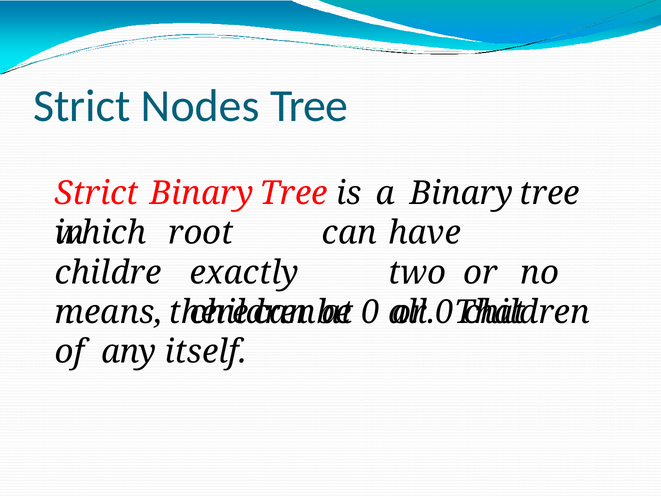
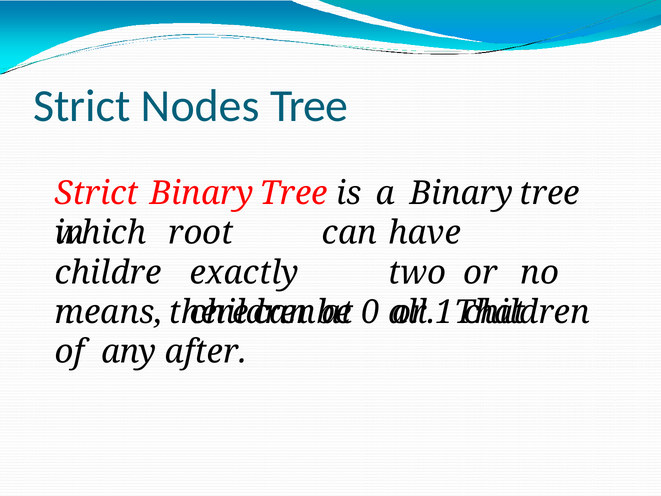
0: 0 -> 1 (445, 312)
itself: itself -> after (206, 352)
